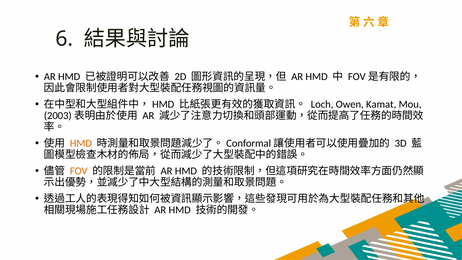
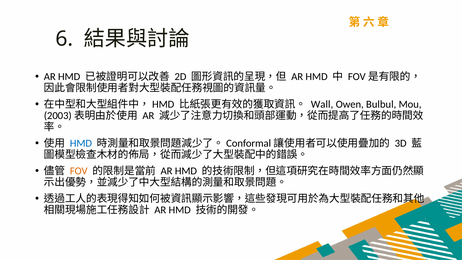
Loch: Loch -> Wall (322, 104)
Kamat: Kamat -> Bulbul (381, 104)
HMD colour: orange -> blue (81, 143)
